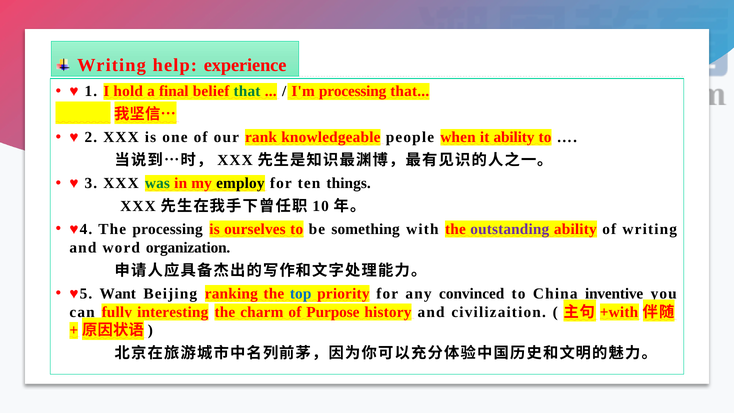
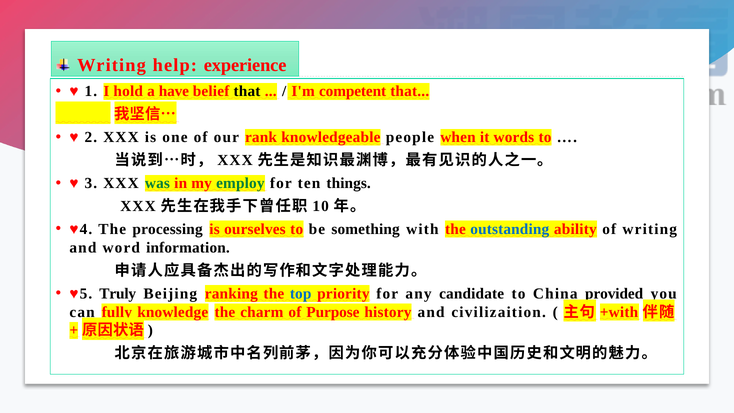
final: final -> have (174, 91)
that colour: green -> black (247, 91)
I'm processing: processing -> competent (353, 91)
it ability: ability -> words (514, 137)
employ colour: black -> green (240, 183)
outstanding colour: purple -> blue (510, 229)
organization: organization -> information (188, 248)
Want: Want -> Truly (118, 294)
convinced: convinced -> candidate (472, 294)
inventive: inventive -> provided (614, 294)
interesting: interesting -> knowledge (173, 312)
